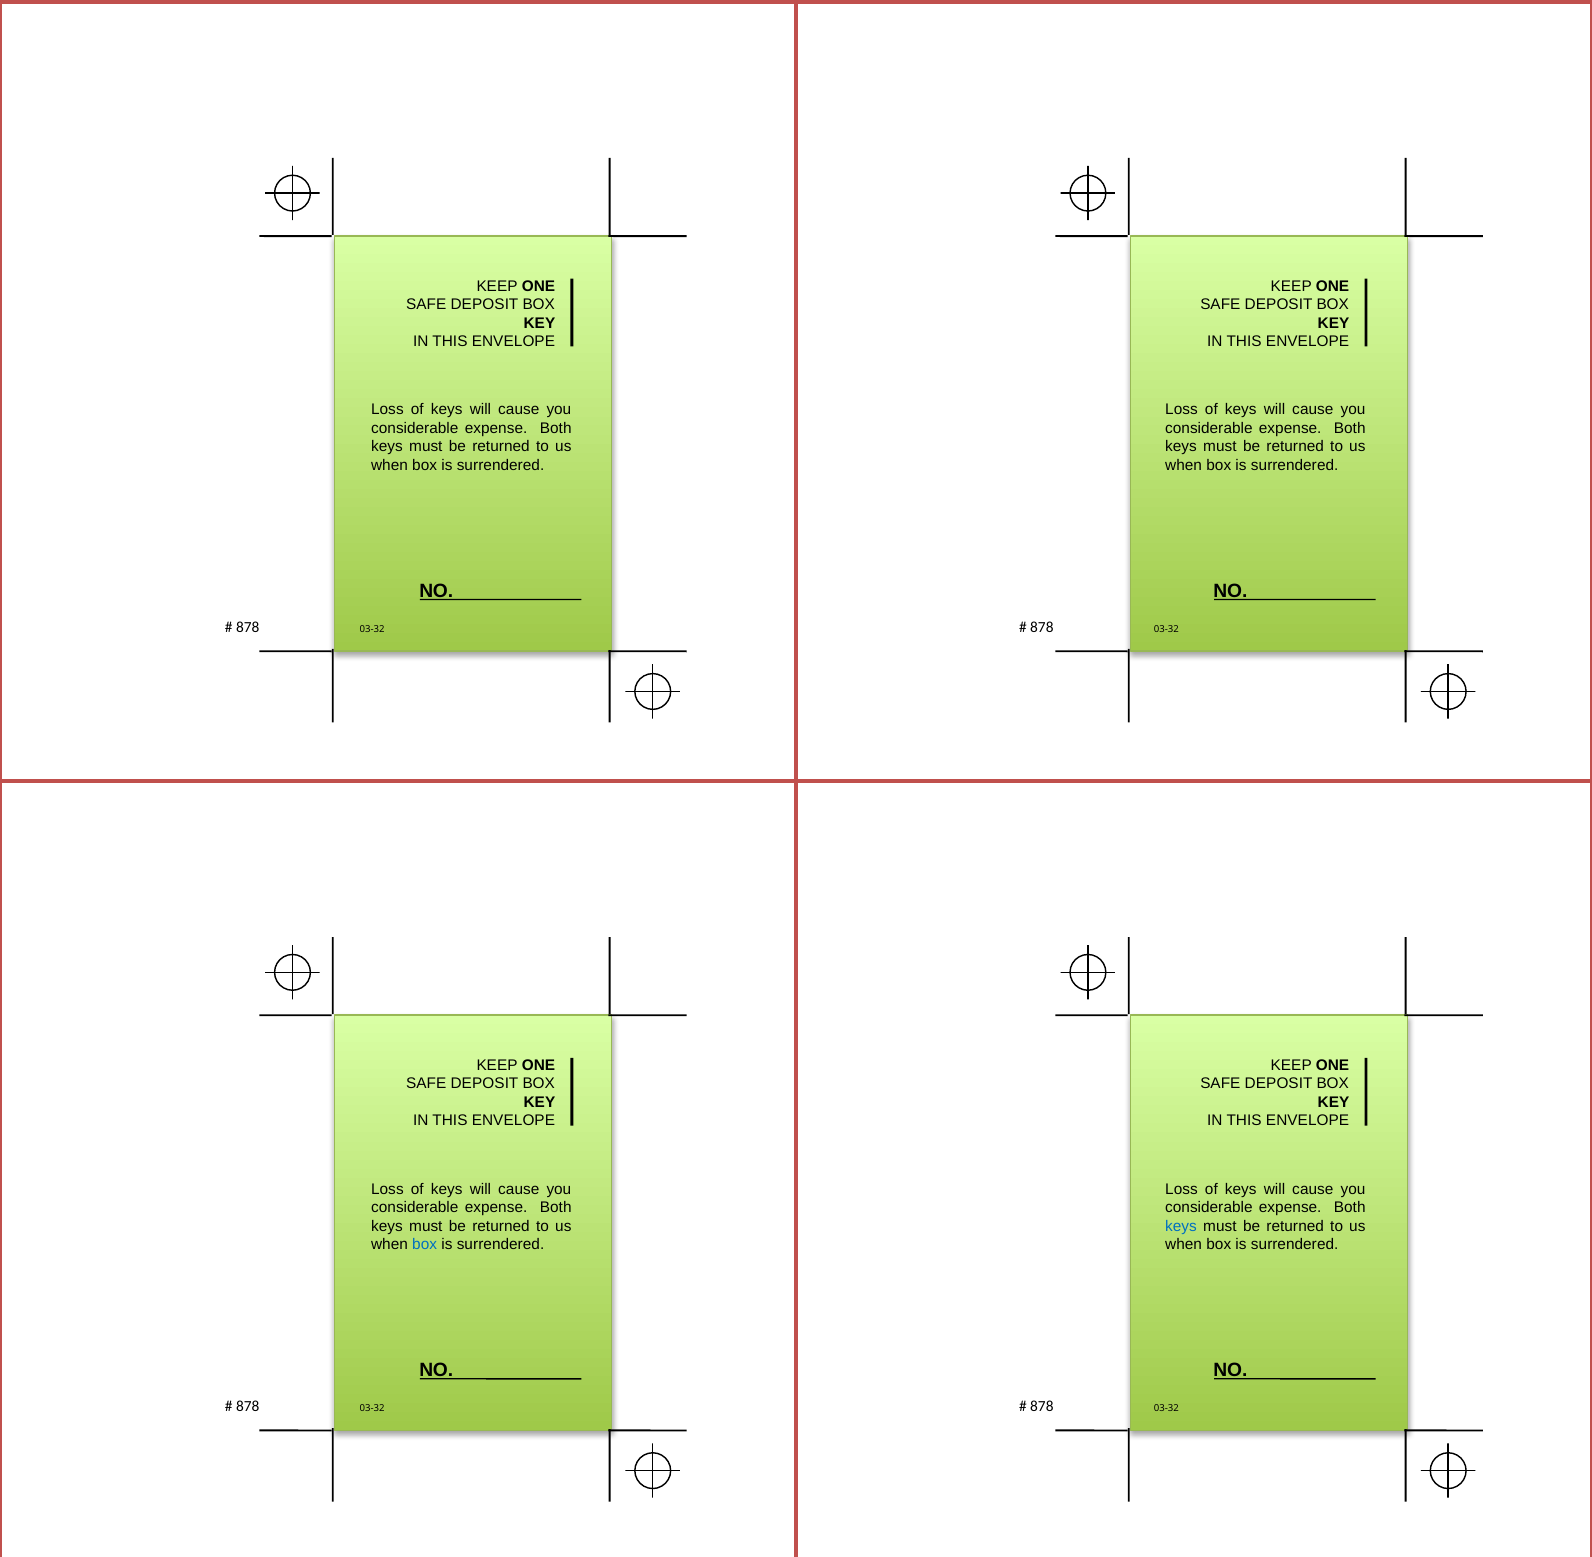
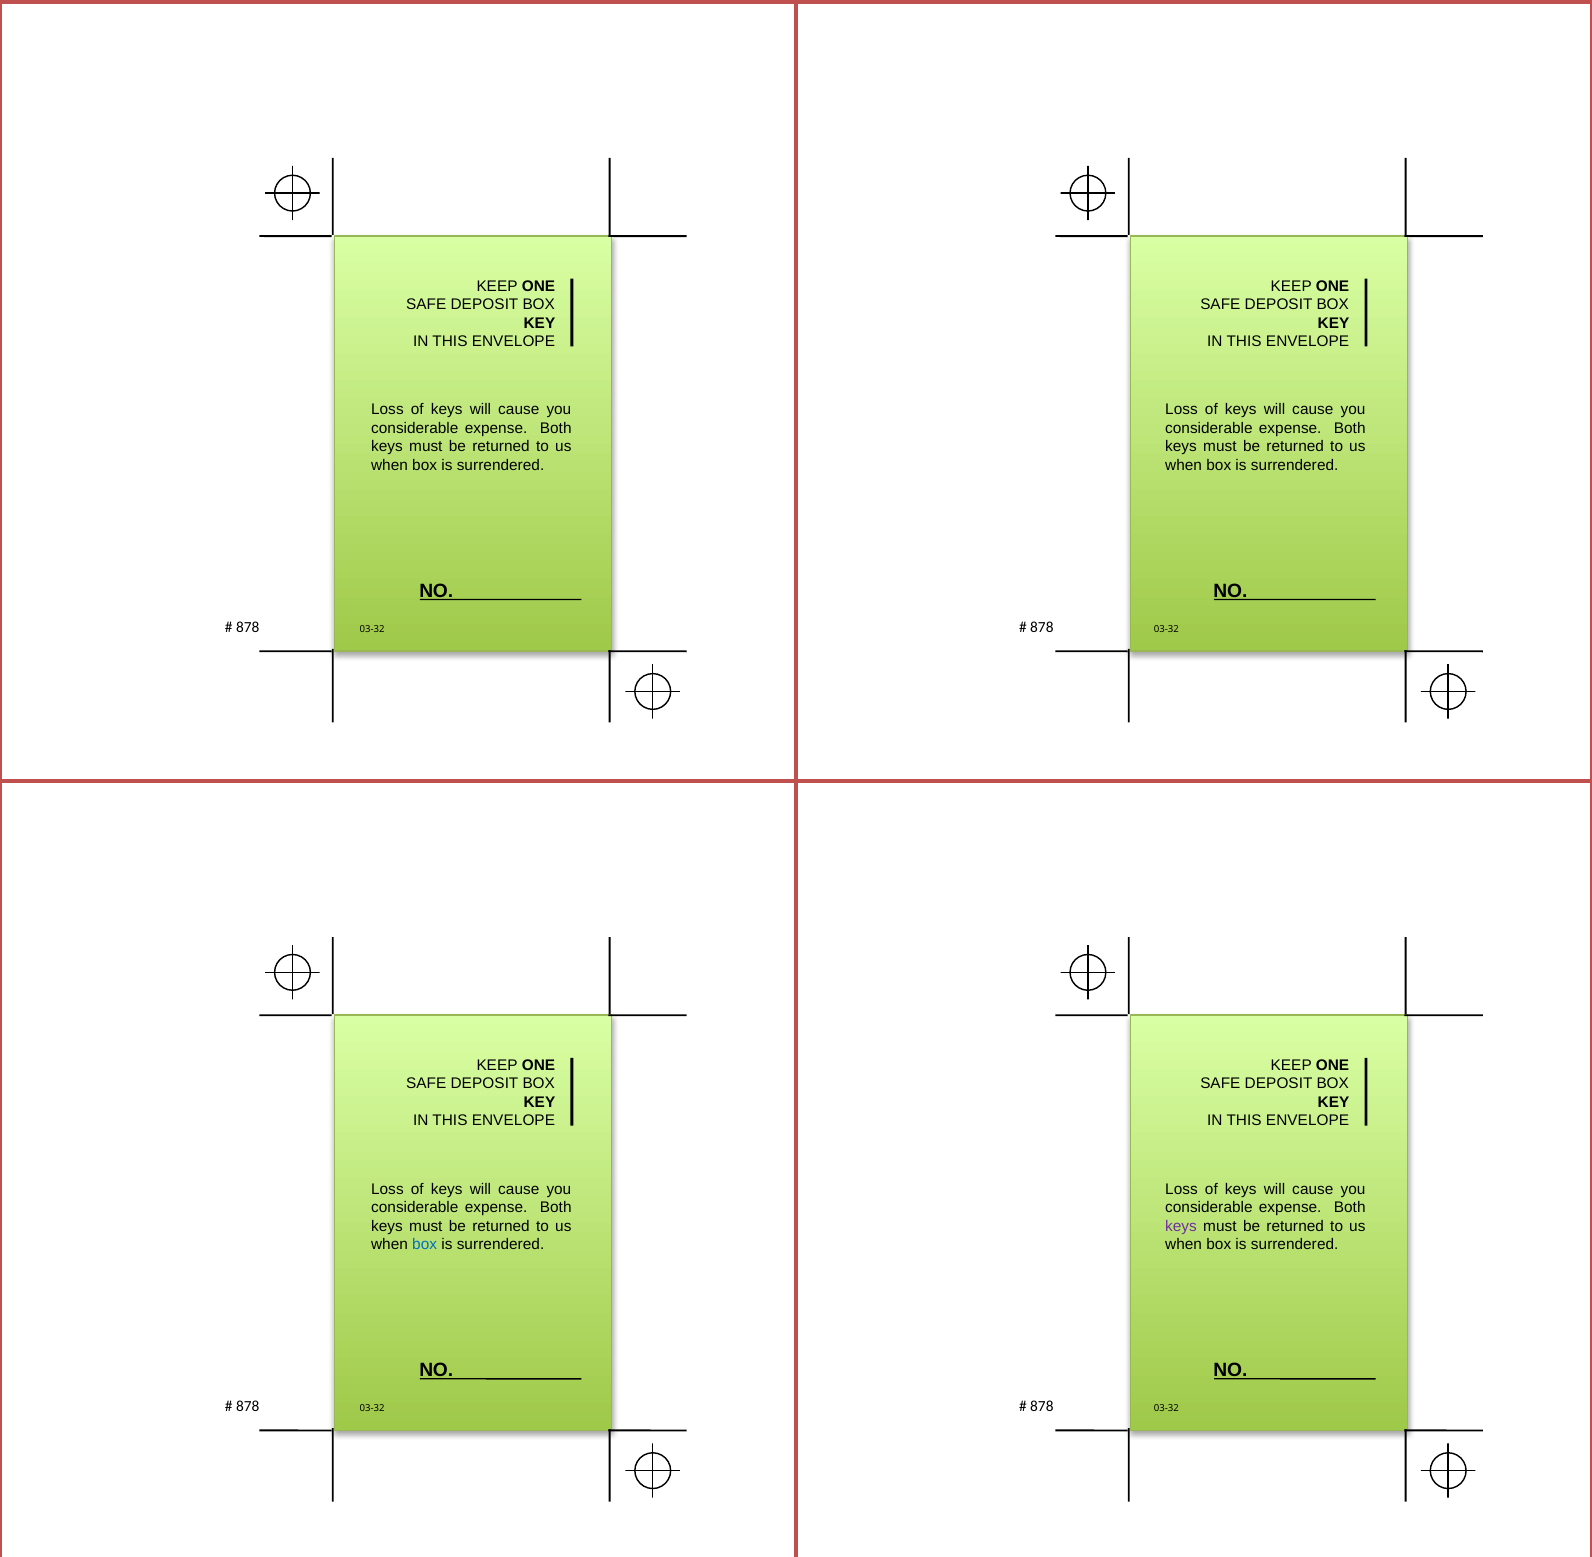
keys colour: blue -> purple (1181, 1226)
